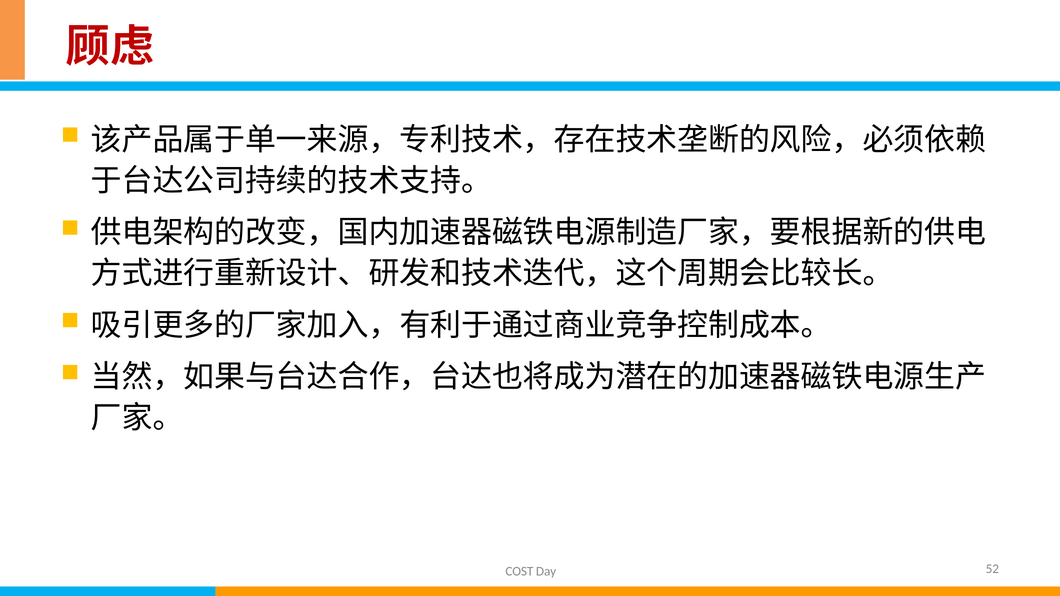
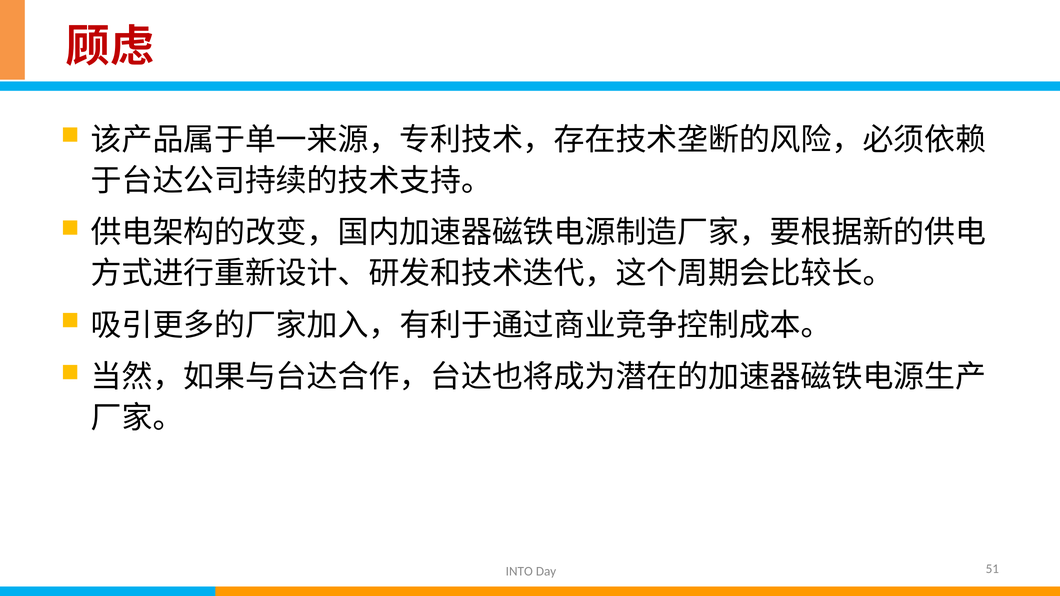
COST: COST -> INTO (519, 571)
52: 52 -> 51 (992, 569)
